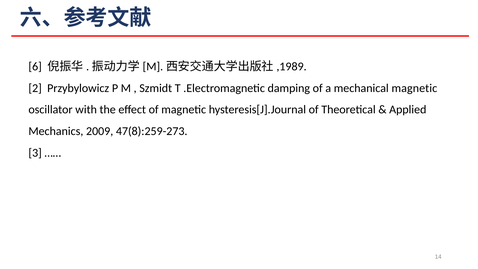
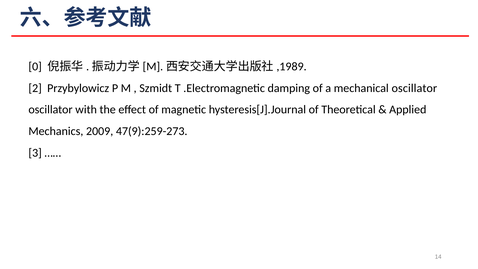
6: 6 -> 0 (35, 67)
mechanical magnetic: magnetic -> oscillator (414, 88)
47(8):259-273: 47(8):259-273 -> 47(9):259-273 (152, 131)
